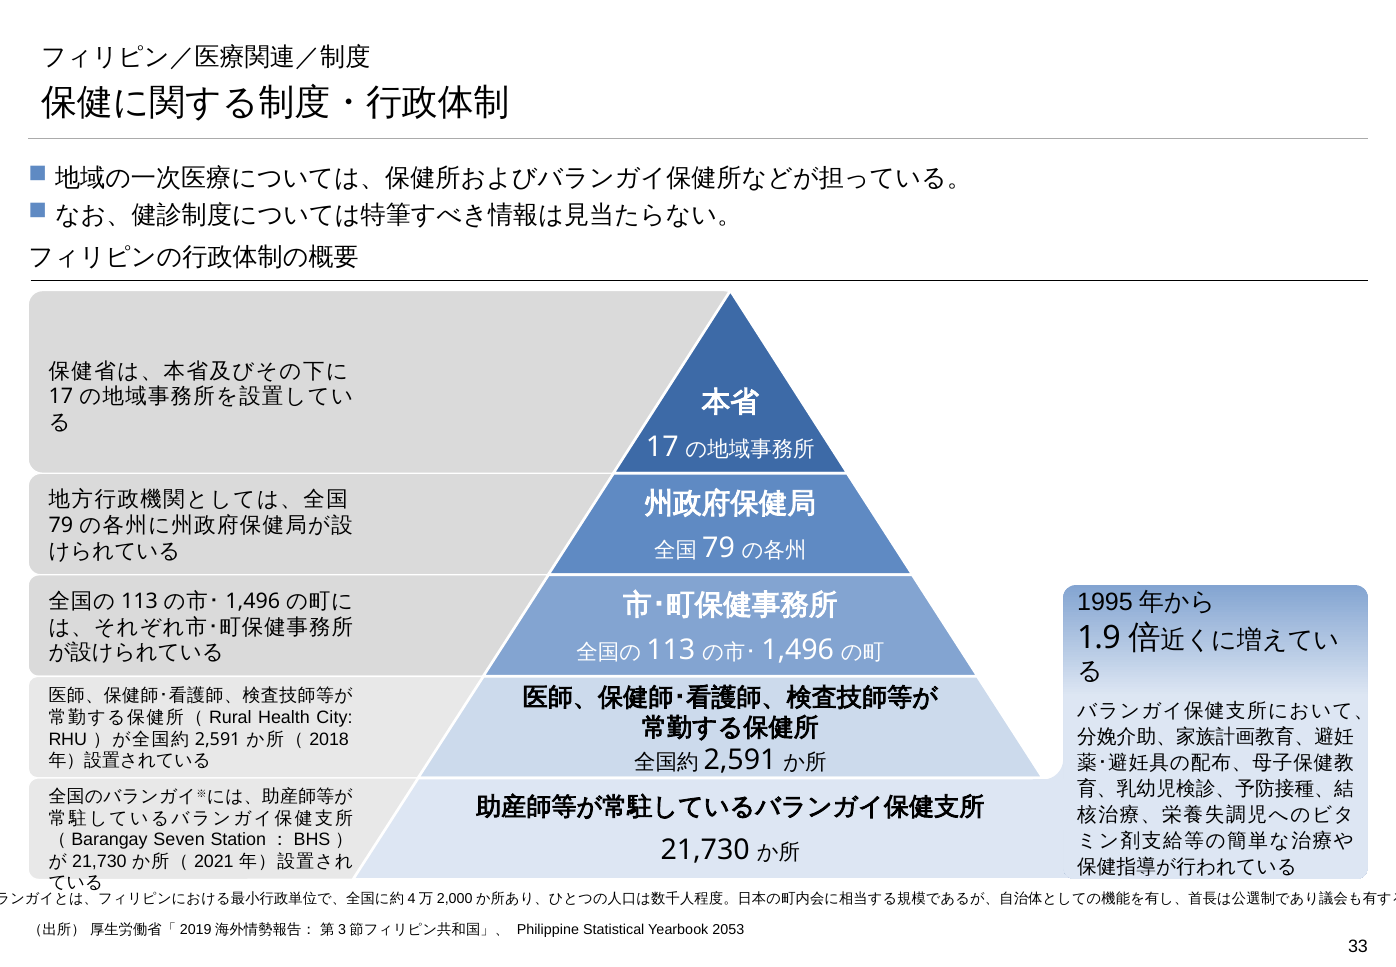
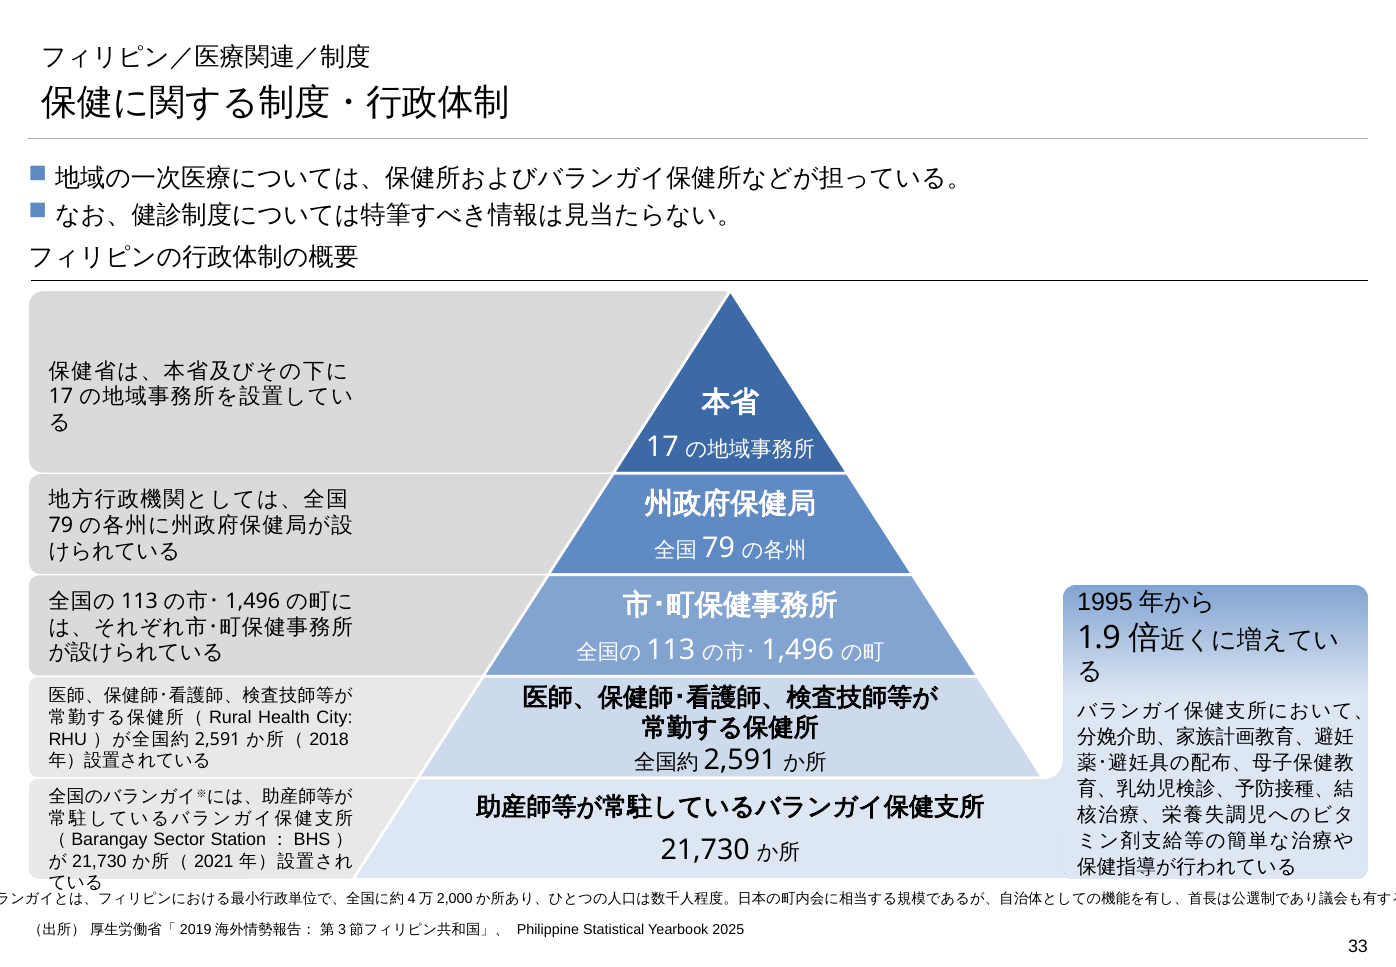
Seven: Seven -> Sector (179, 839)
2053: 2053 -> 2025 (728, 929)
